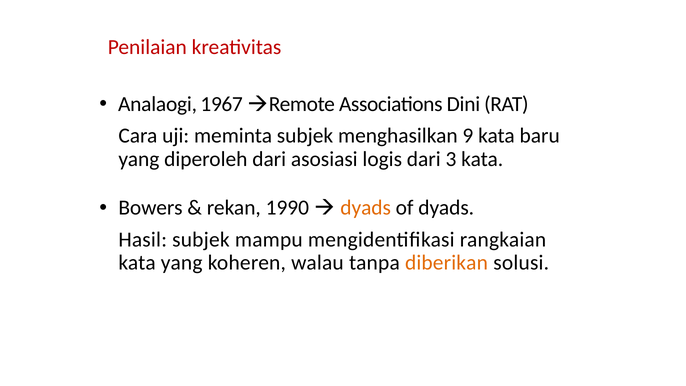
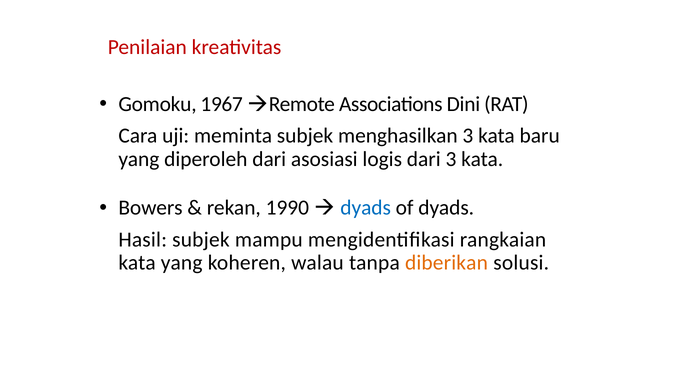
Analaogi: Analaogi -> Gomoku (157, 104)
menghasilkan 9: 9 -> 3 (468, 136)
dyads colour: orange -> blue (366, 208)
